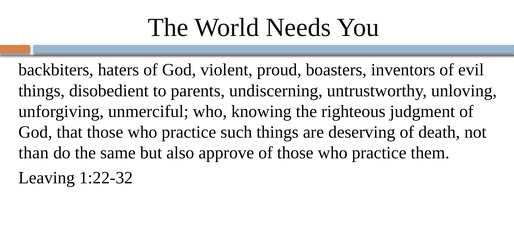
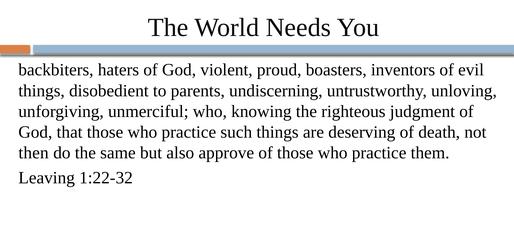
than: than -> then (34, 153)
